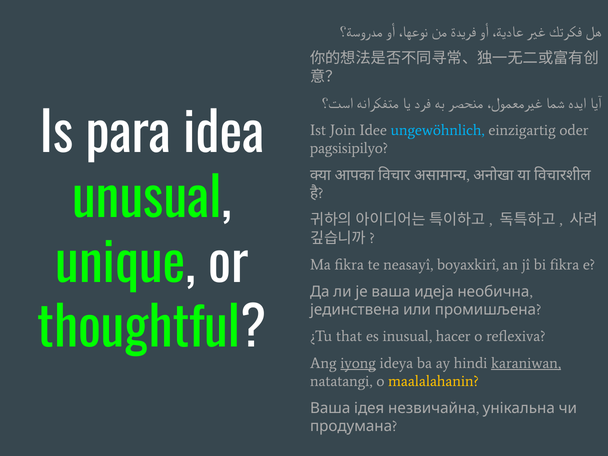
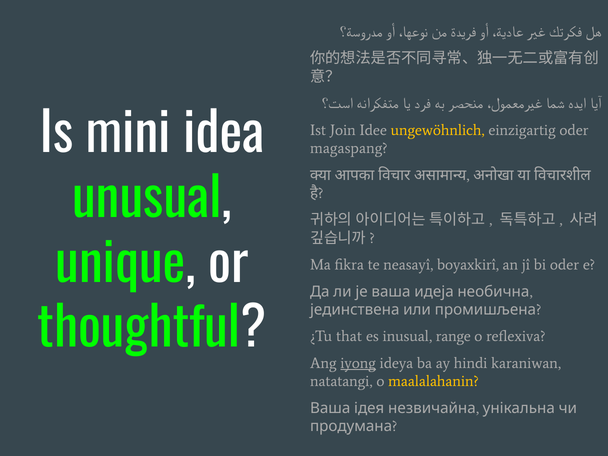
para: para -> mini (128, 134)
ungewöhnlich colour: light blue -> yellow (438, 130)
pagsisipilyo: pagsisipilyo -> magaspang (349, 148)
bi fikra: fikra -> oder (564, 265)
hacer: hacer -> range (453, 336)
karaniwan underline: present -> none (526, 363)
